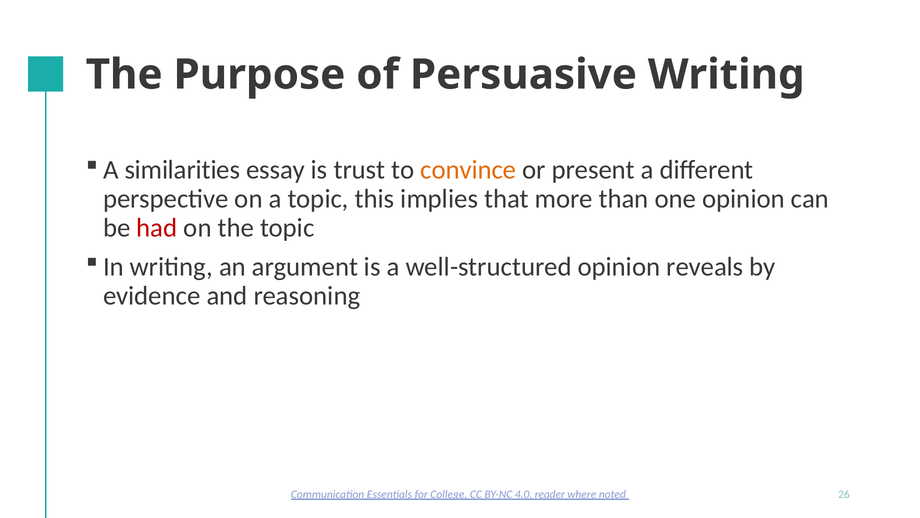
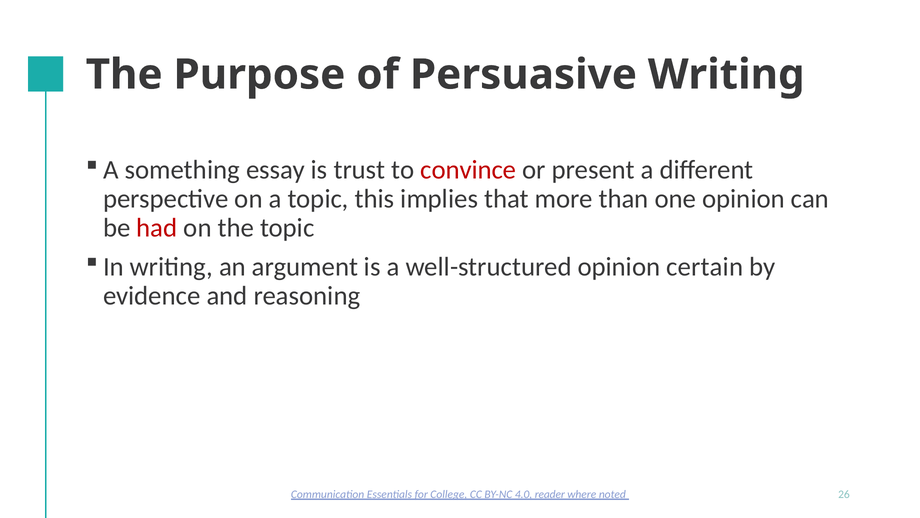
similarities: similarities -> something (182, 170)
convince colour: orange -> red (468, 170)
reveals: reveals -> certain (705, 266)
